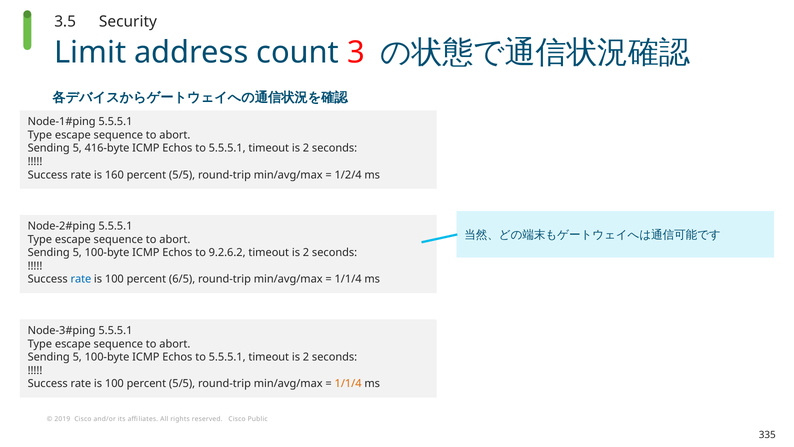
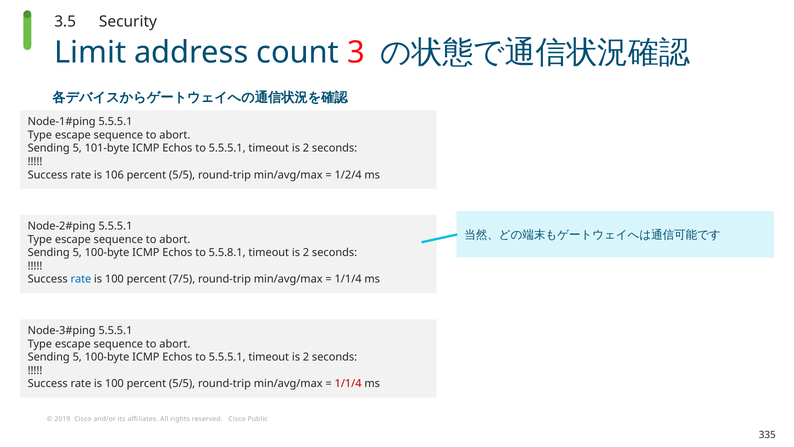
416-byte: 416-byte -> 101-byte (107, 148)
160: 160 -> 106 (114, 175)
9.2.6.2: 9.2.6.2 -> 5.5.8.1 (227, 253)
6/5: 6/5 -> 7/5 (182, 279)
1/1/4 colour: orange -> red (348, 383)
